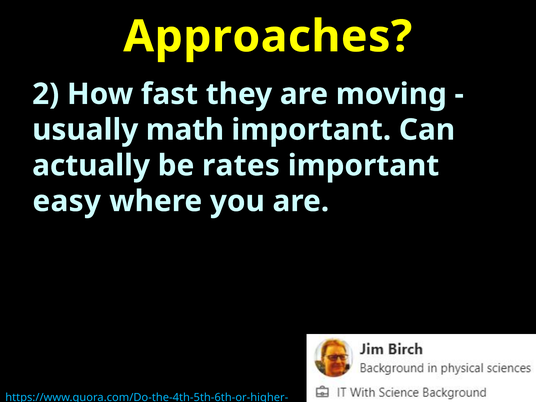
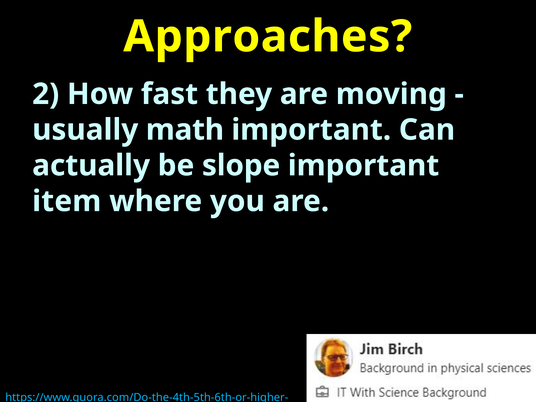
rates: rates -> slope (241, 166)
easy: easy -> item (67, 201)
